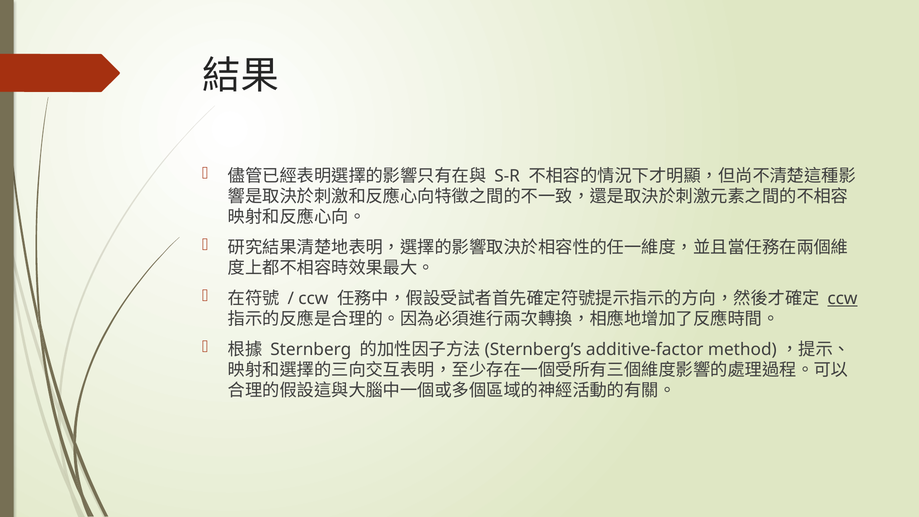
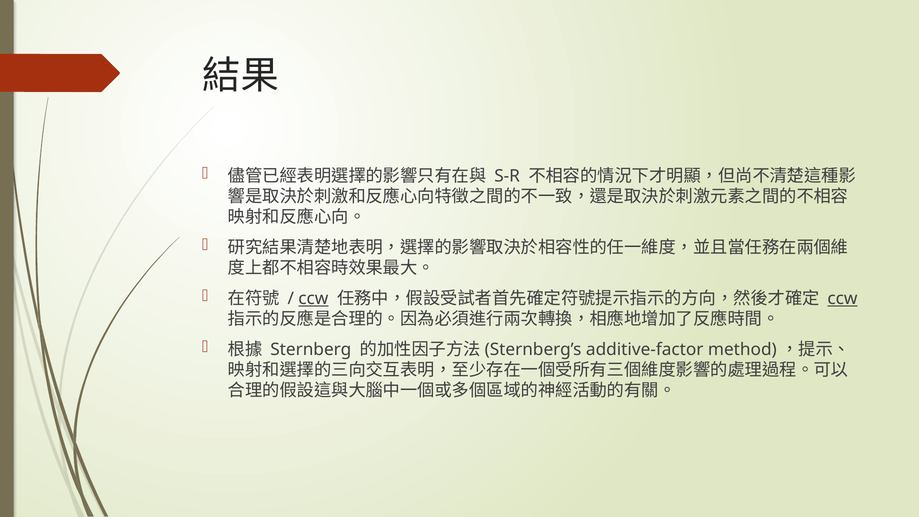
ccw underline: none -> present (313, 298)
